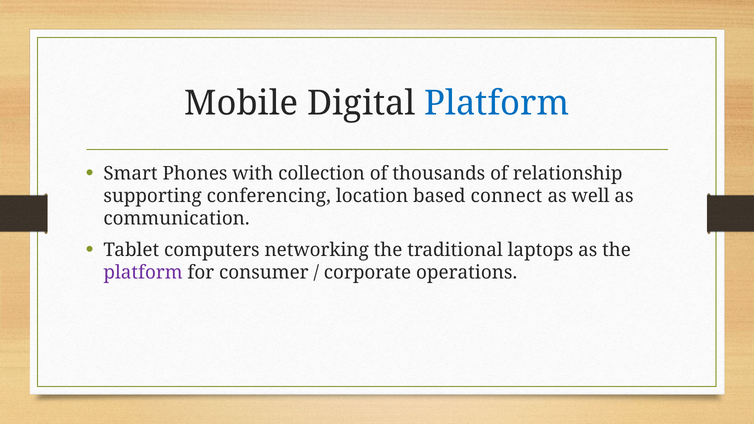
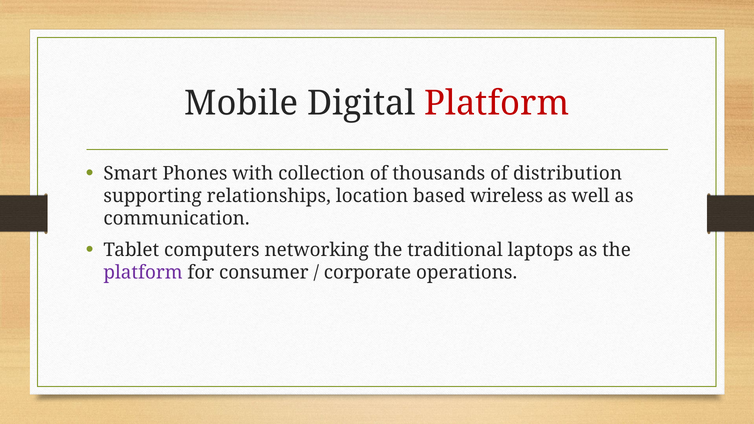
Platform colour: blue -> red (497, 103)
relationship: relationship -> distribution (568, 174)
conferencing: conferencing -> relationships (269, 196)
connect: connect -> wireless (507, 196)
